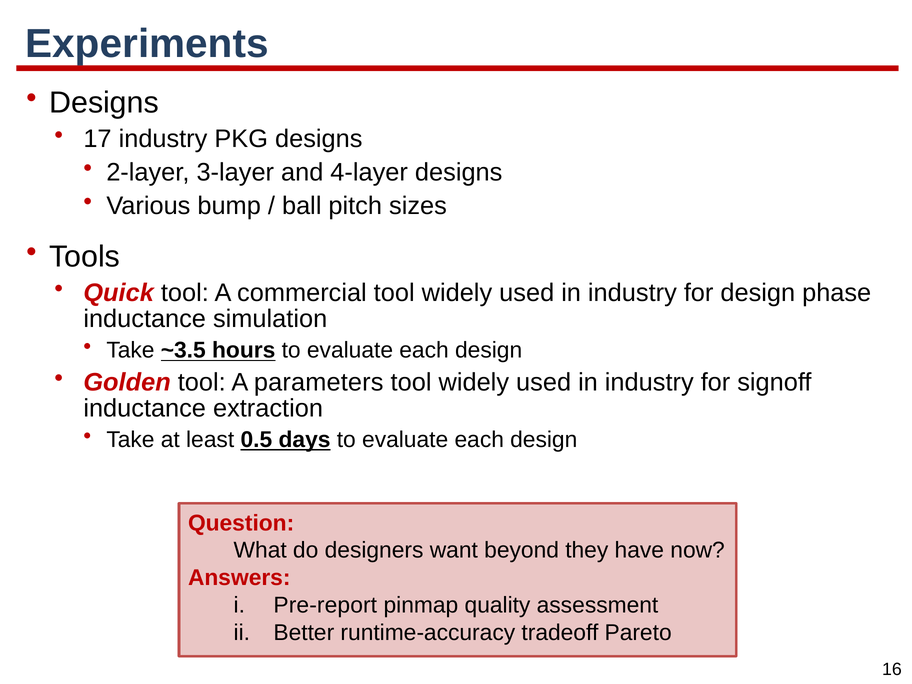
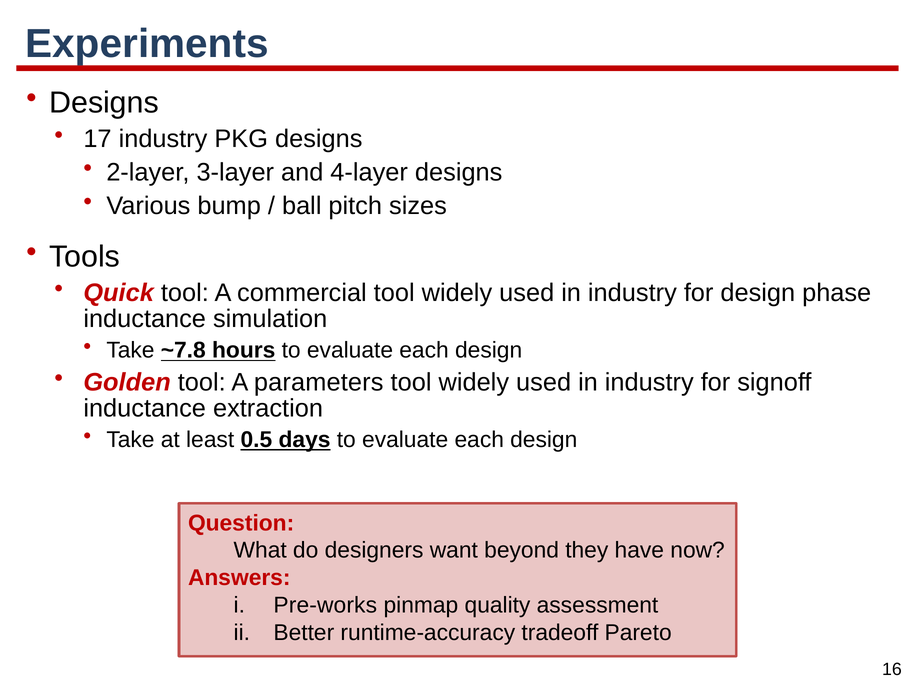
~3.5: ~3.5 -> ~7.8 (183, 350)
Pre-report: Pre-report -> Pre-works (325, 605)
